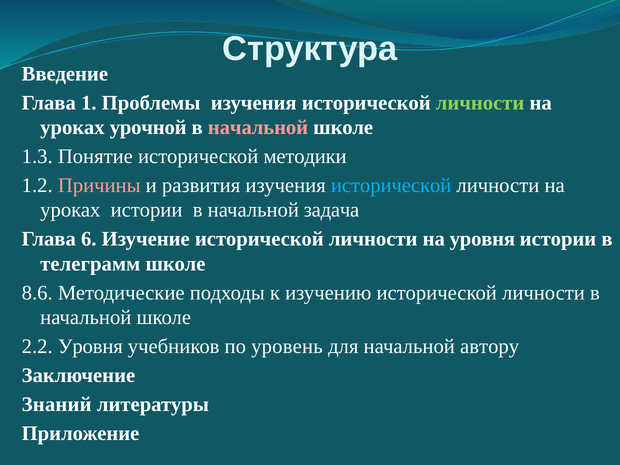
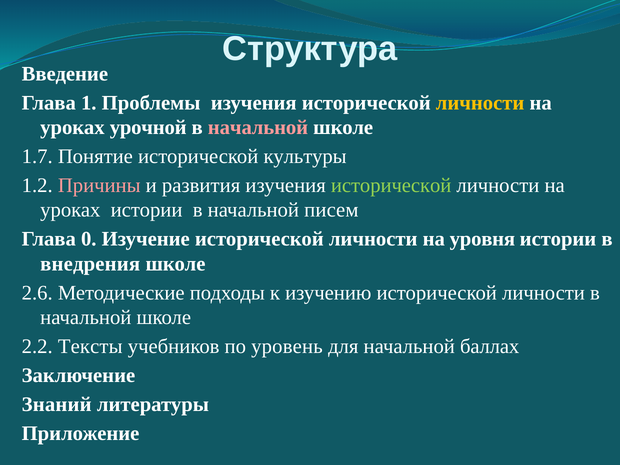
личности colour: light green -> yellow (480, 103)
1.3: 1.3 -> 1.7 (37, 156)
методики: методики -> культуры (305, 156)
исторической colour: light blue -> light green (391, 185)
задача: задача -> писем (331, 210)
6: 6 -> 0 (89, 239)
телеграмм: телеграмм -> внедрения (90, 264)
8.6: 8.6 -> 2.6 (37, 293)
2.2 Уровня: Уровня -> Тексты (90, 347)
автору: автору -> баллах (490, 347)
